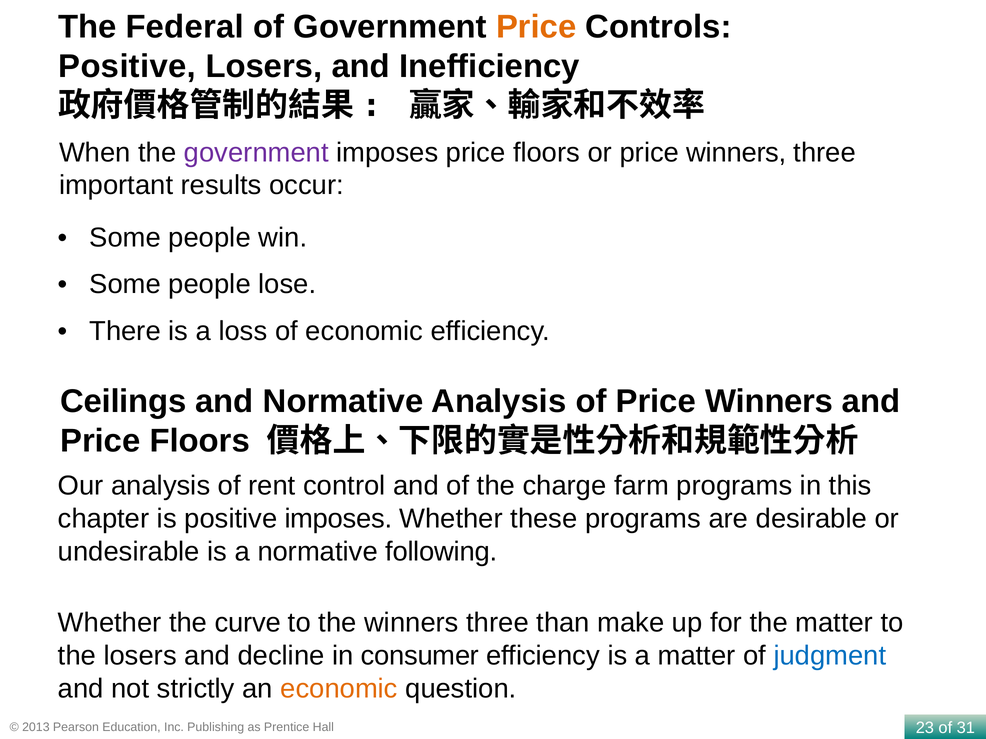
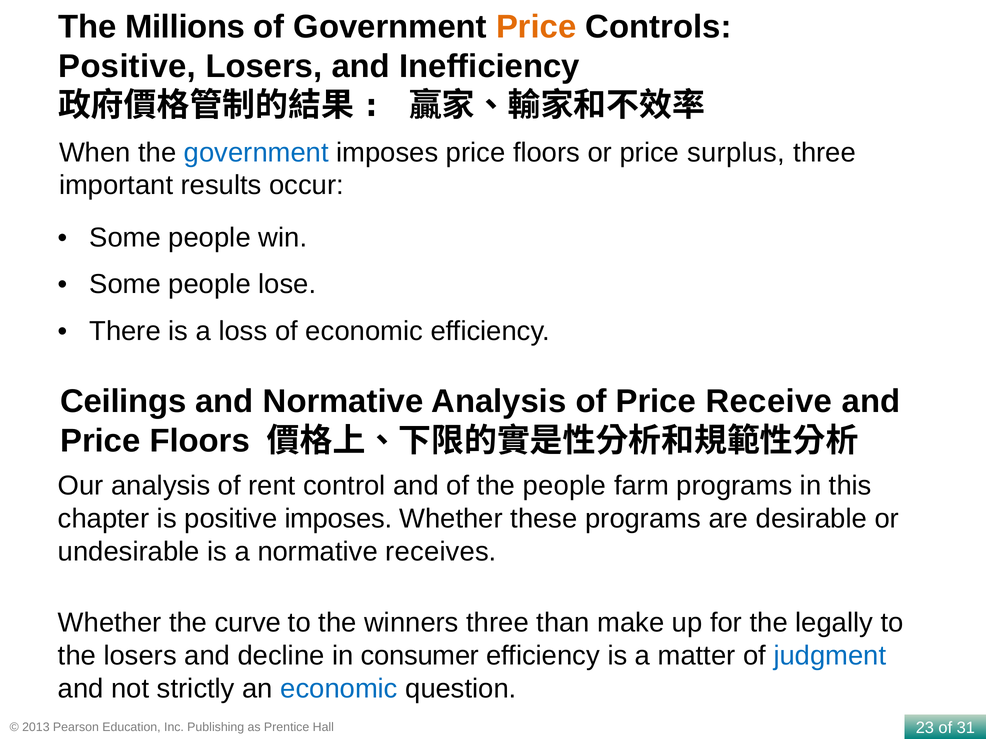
Federal: Federal -> Millions (185, 27)
government colour: purple -> blue (256, 153)
or price winners: winners -> surplus (736, 153)
of Price Winners: Winners -> Receive (769, 402)
the charge: charge -> people (564, 486)
following: following -> receives (441, 552)
the matter: matter -> legally (834, 623)
economic colour: orange -> blue (339, 689)
